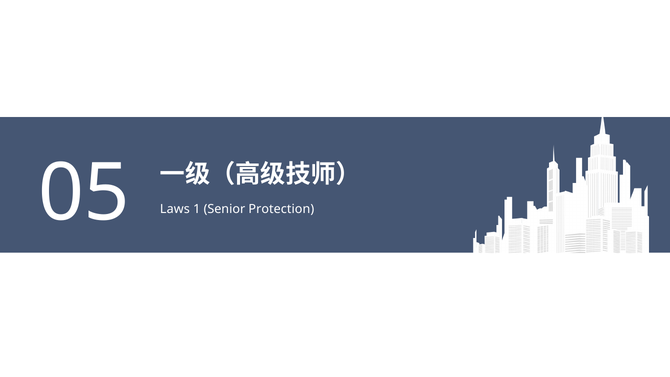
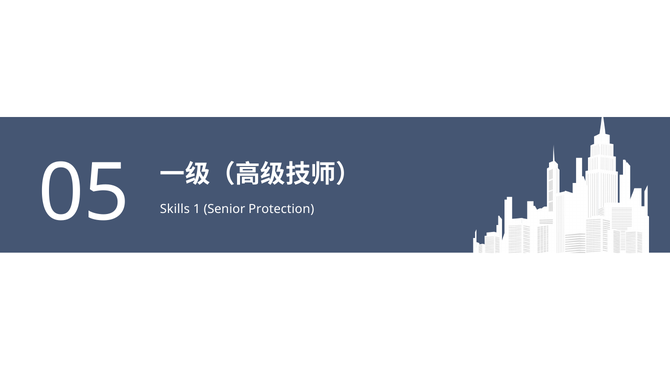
Laws: Laws -> Skills (175, 209)
